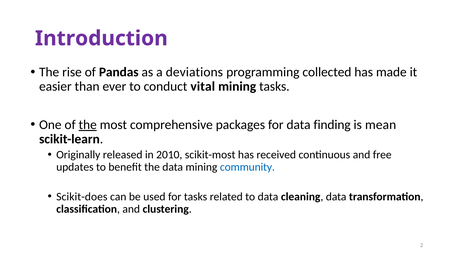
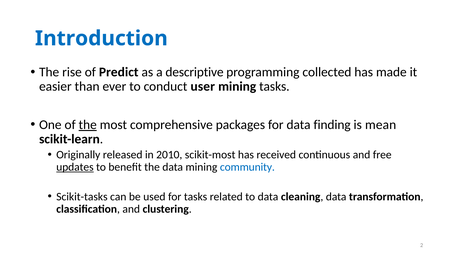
Introduction colour: purple -> blue (101, 38)
Pandas: Pandas -> Predict (119, 72)
deviations: deviations -> descriptive (195, 72)
vital: vital -> user (203, 87)
updates underline: none -> present (75, 168)
Scikit-does: Scikit-does -> Scikit-tasks (82, 197)
